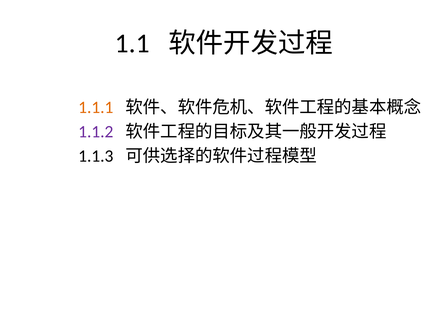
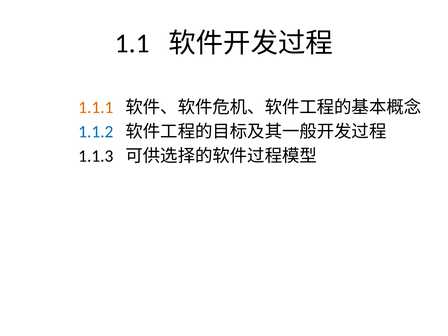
1.1.2 colour: purple -> blue (96, 132)
